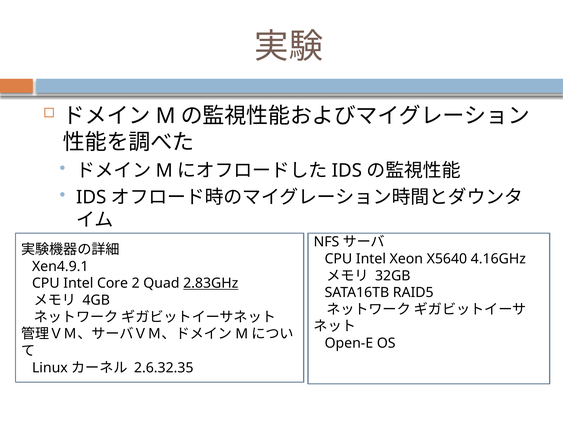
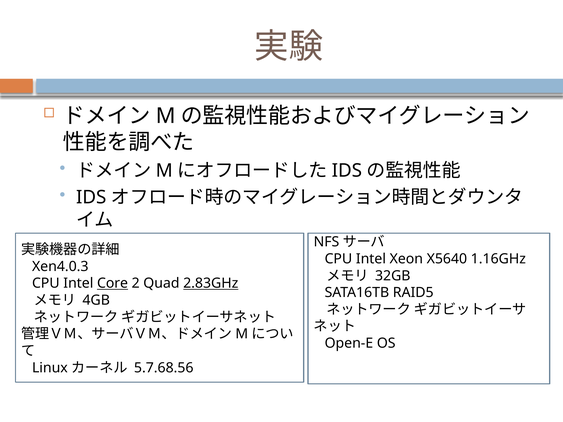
4.16GHz: 4.16GHz -> 1.16GHz (498, 259)
Xen4.9.1: Xen4.9.1 -> Xen4.0.3 (60, 267)
Core underline: none -> present (113, 283)
2.6.32.35: 2.6.32.35 -> 5.7.68.56 (164, 368)
